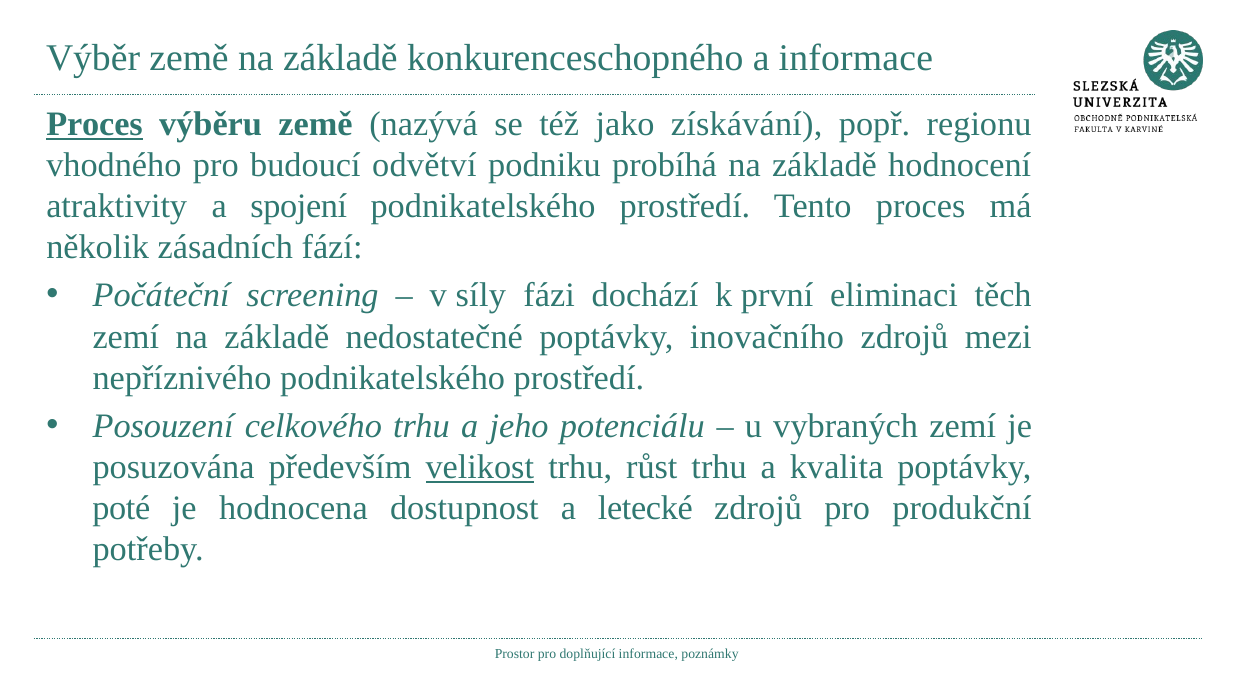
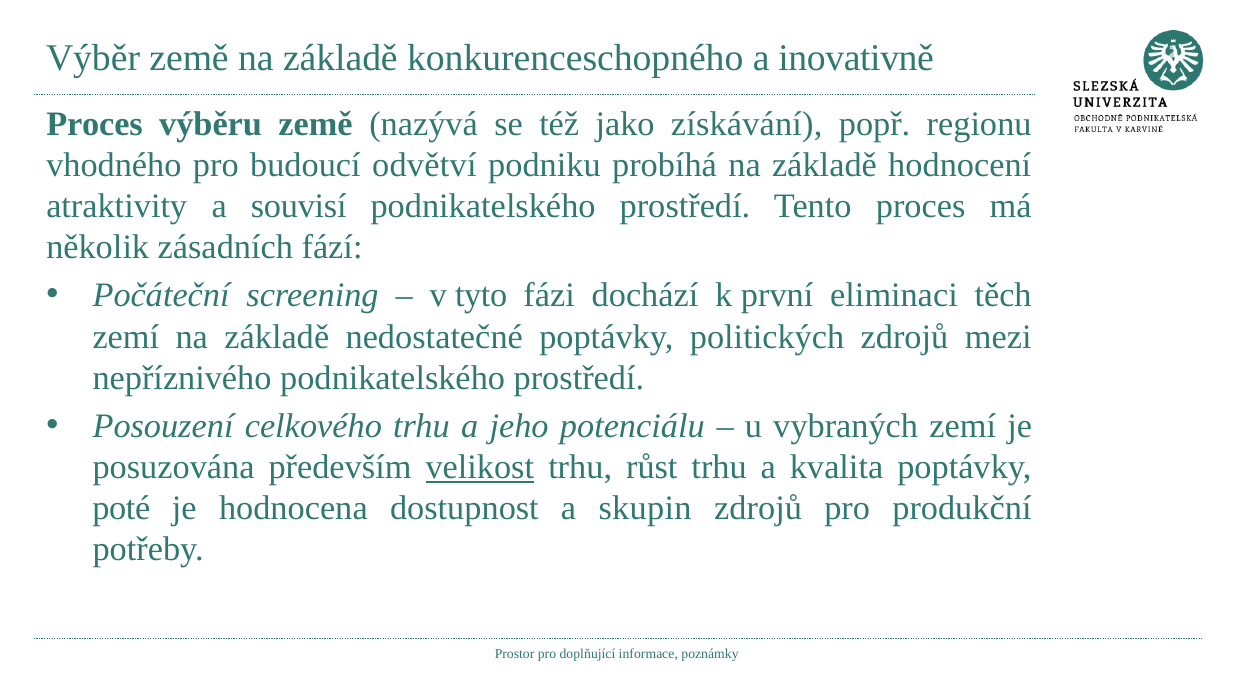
a informace: informace -> inovativně (856, 58)
Proces underline: present -> none (94, 124)
spojení: spojení -> souvisí (299, 207)
síly: síly -> tyto (481, 296)
inovačního: inovačního -> politických (767, 337)
letecké: letecké -> skupin (645, 508)
